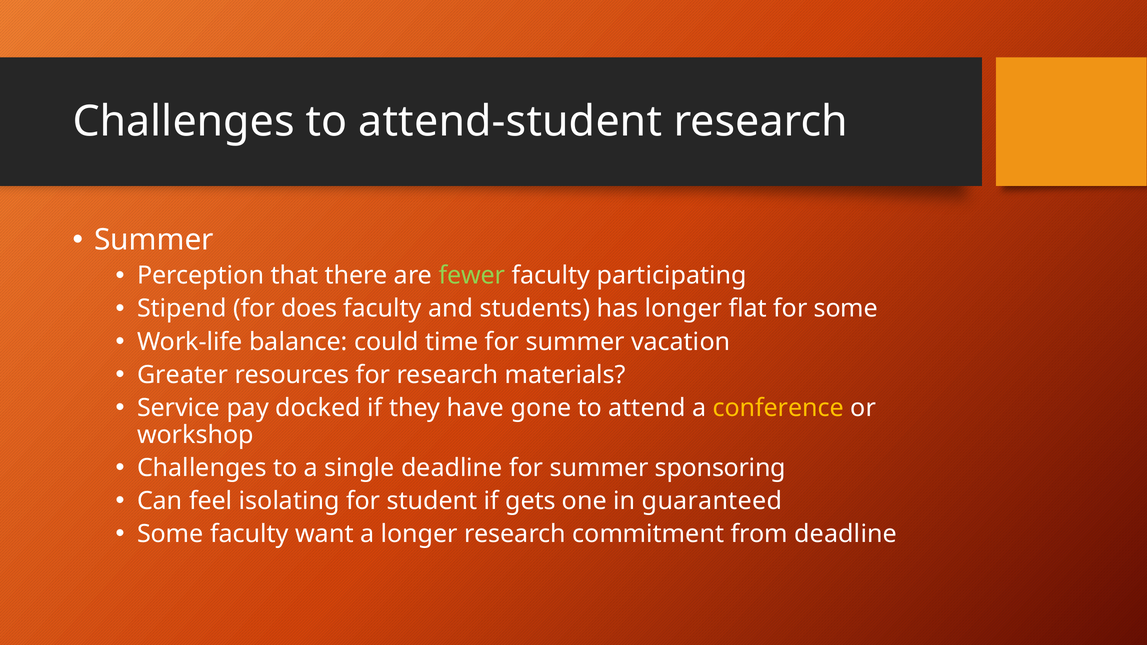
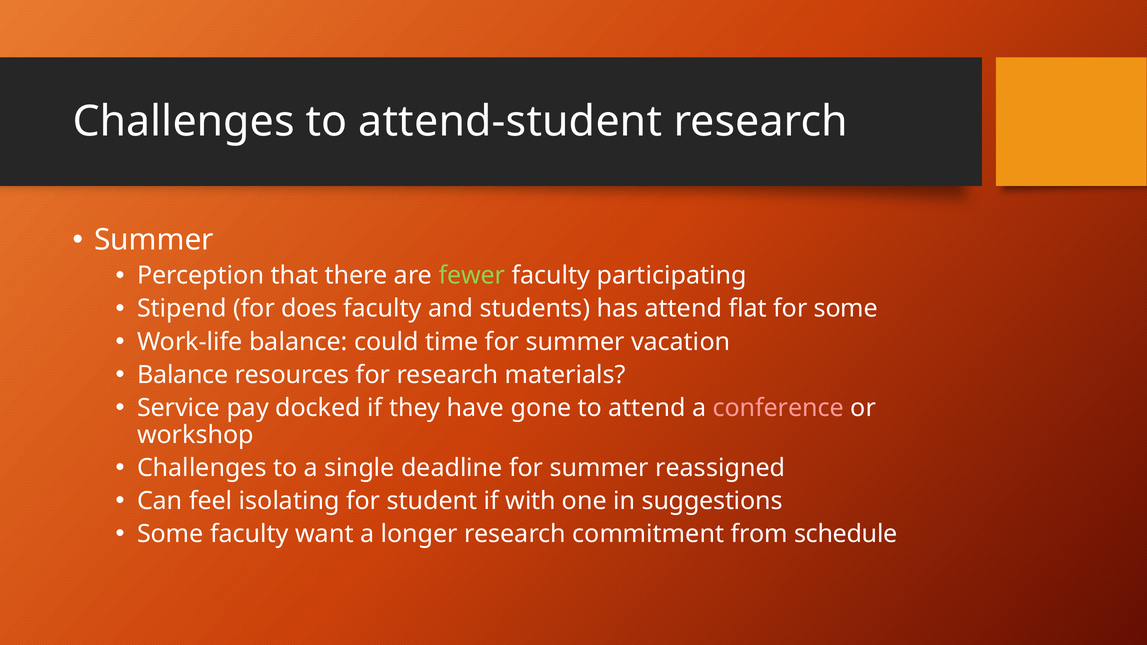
has longer: longer -> attend (683, 309)
Greater: Greater -> Balance (183, 375)
conference colour: yellow -> pink (778, 408)
sponsoring: sponsoring -> reassigned (720, 468)
gets: gets -> with (531, 501)
guaranteed: guaranteed -> suggestions (712, 501)
from deadline: deadline -> schedule (846, 534)
